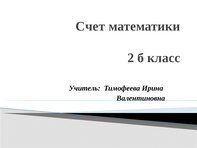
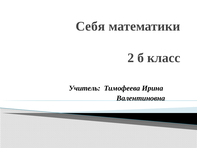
Счет: Счет -> Себя (90, 26)
